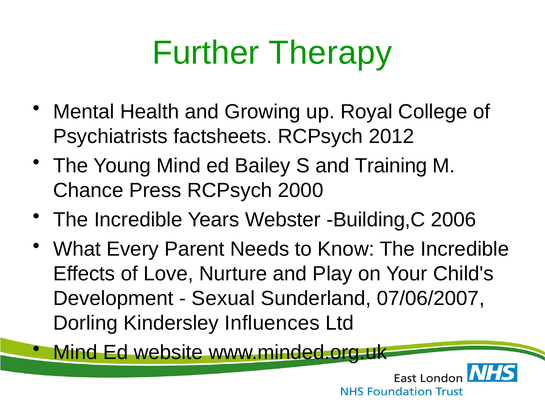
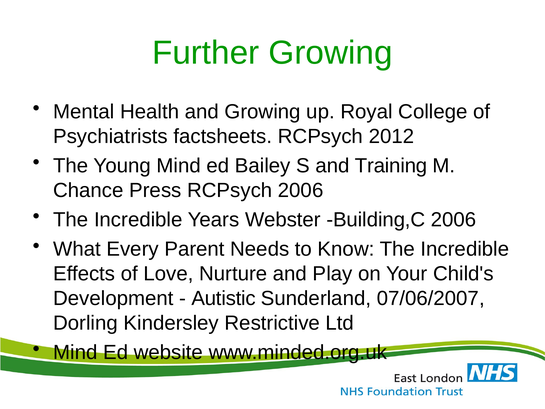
Further Therapy: Therapy -> Growing (331, 53)
RCPsych 2000: 2000 -> 2006 (301, 190)
Sexual: Sexual -> Autistic (224, 298)
Influences: Influences -> Restrictive (272, 323)
